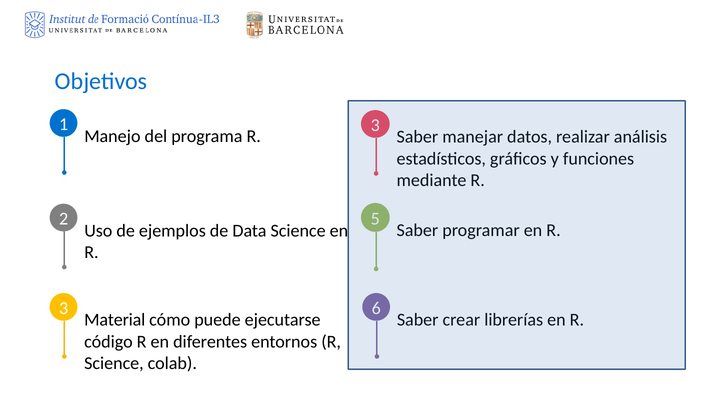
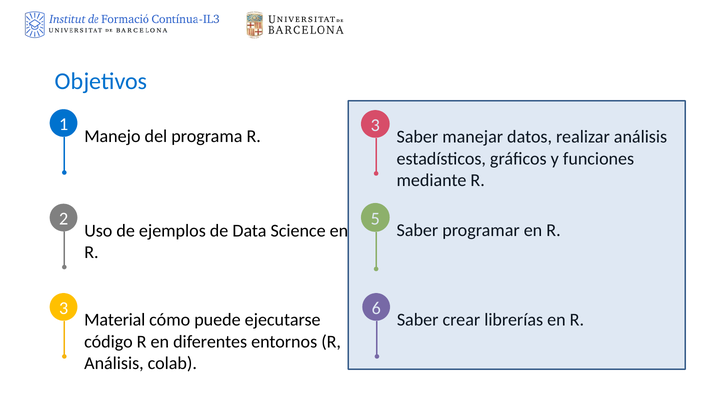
Science: Science -> Análisis (114, 363)
